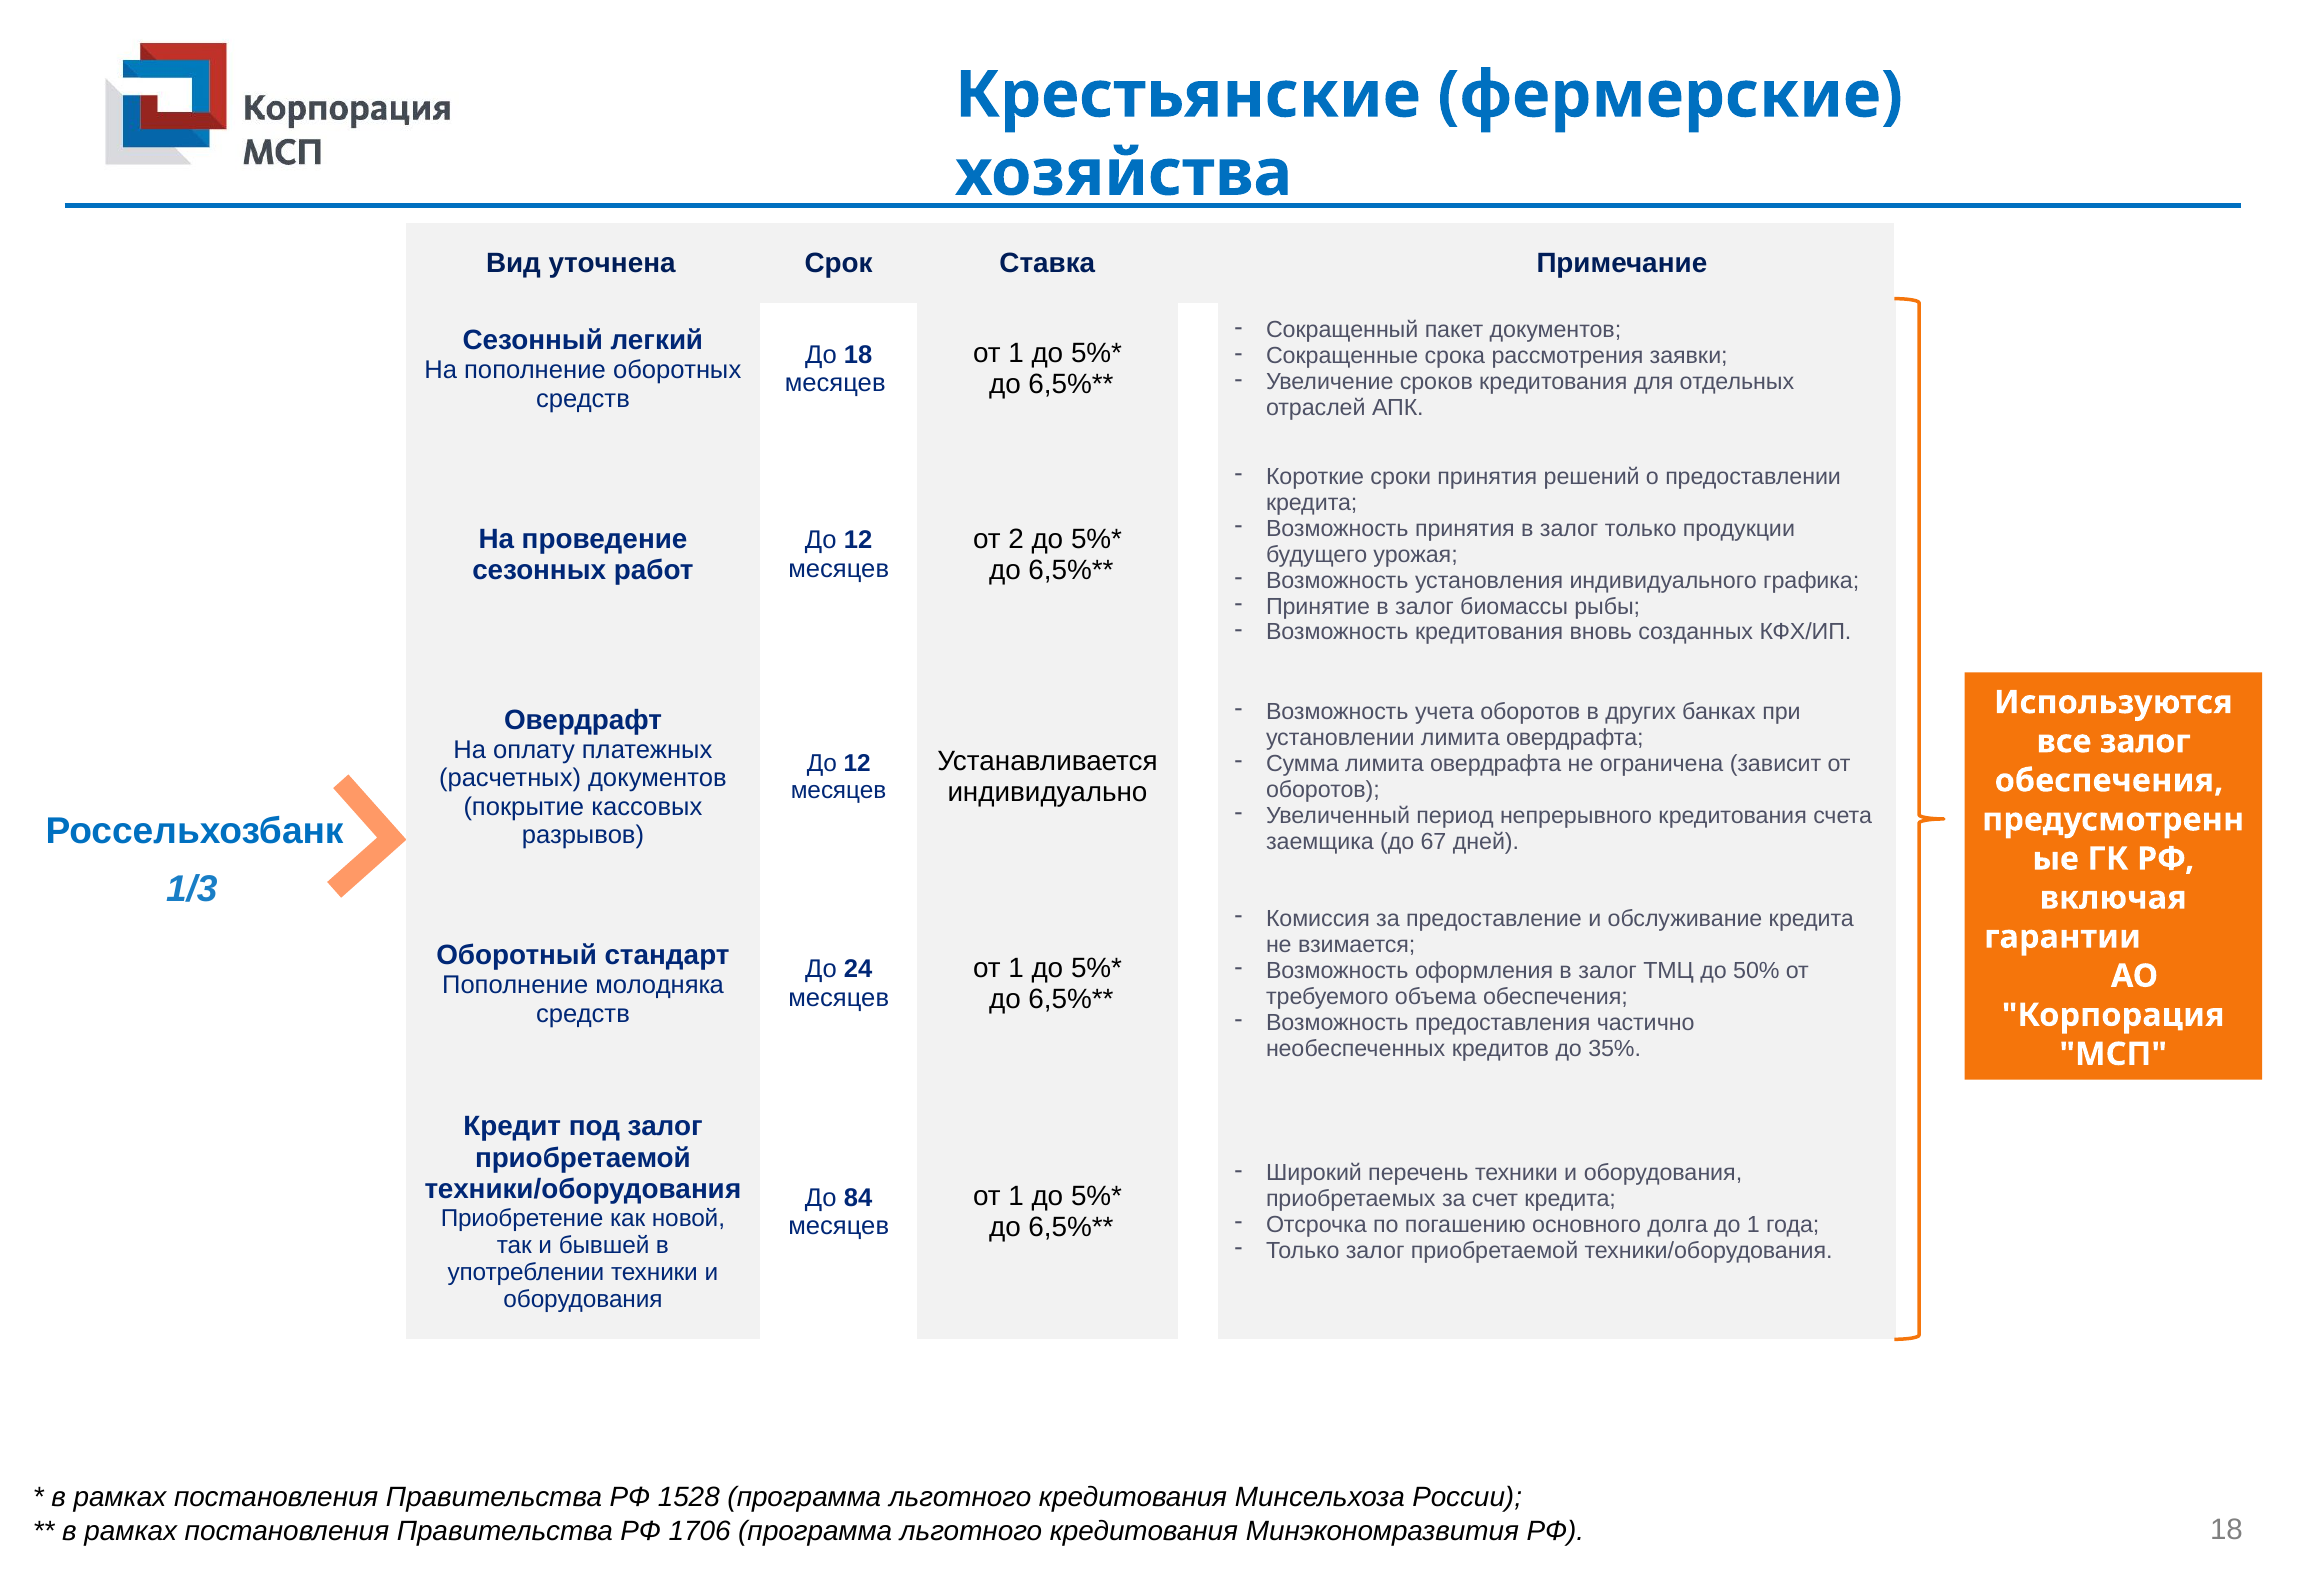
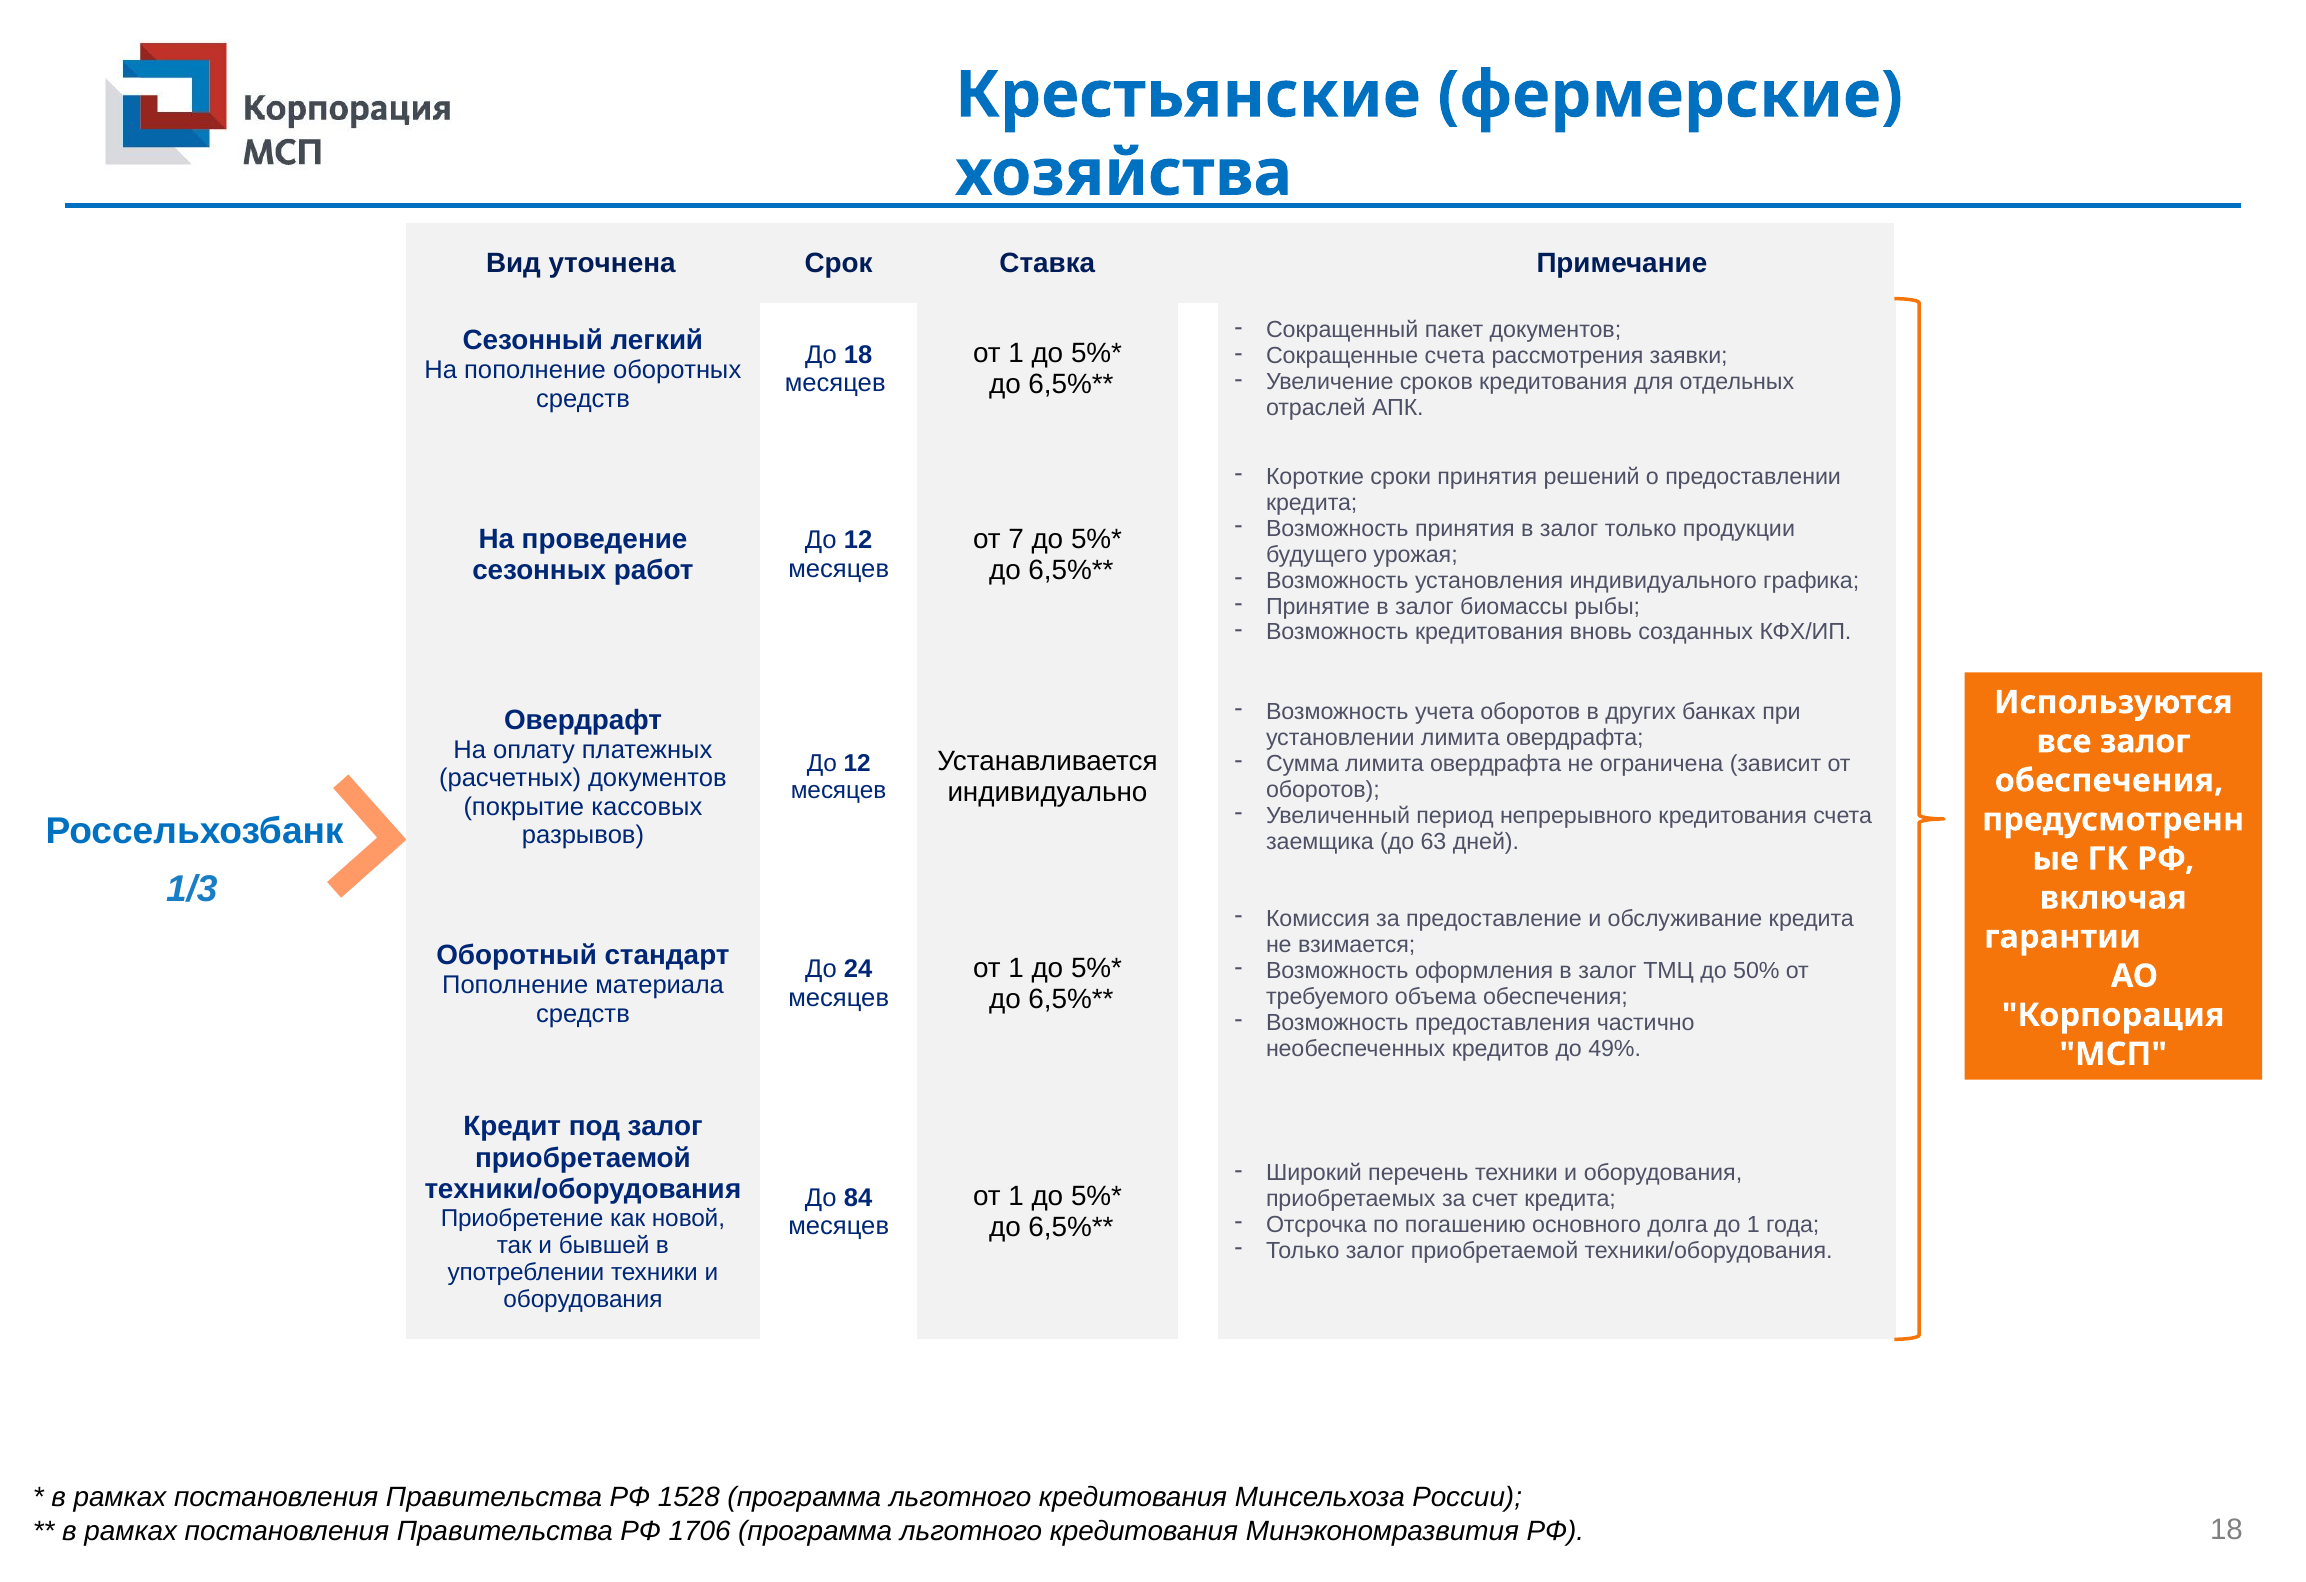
Сокращенные срока: срока -> счета (1455, 356)
2: 2 -> 7 (1016, 539)
67: 67 -> 63 (1433, 841)
молодняка: молодняка -> материала (660, 985)
35%: 35% -> 49% (1615, 1048)
